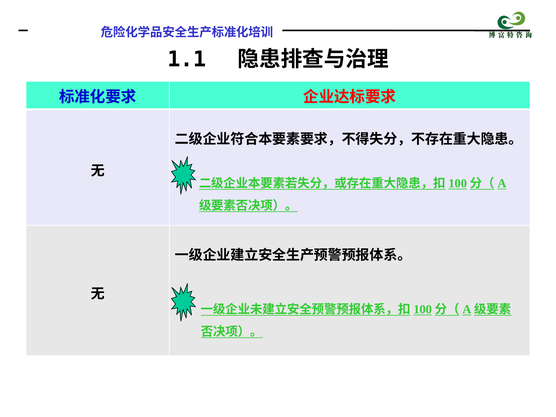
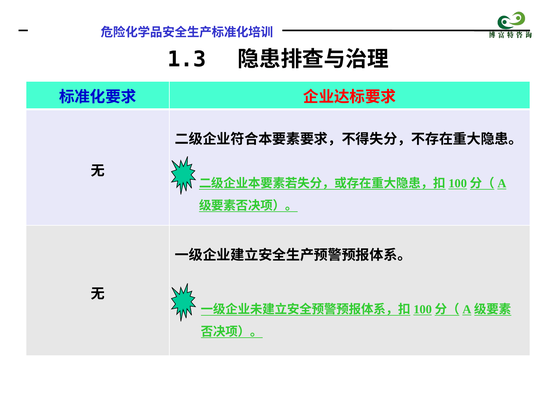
1.1: 1.1 -> 1.3 (187, 59)
